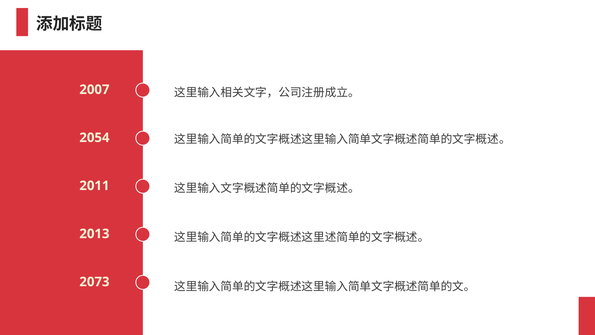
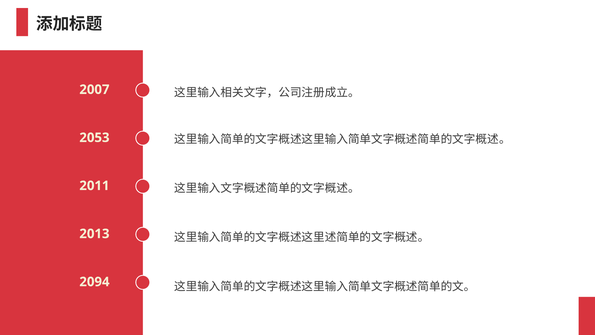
2054: 2054 -> 2053 (94, 138)
2073: 2073 -> 2094 (94, 282)
